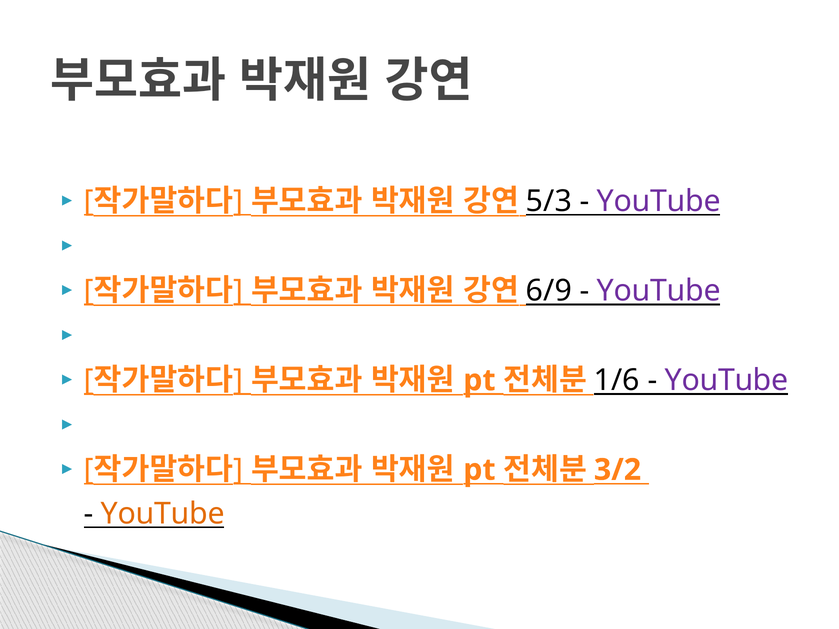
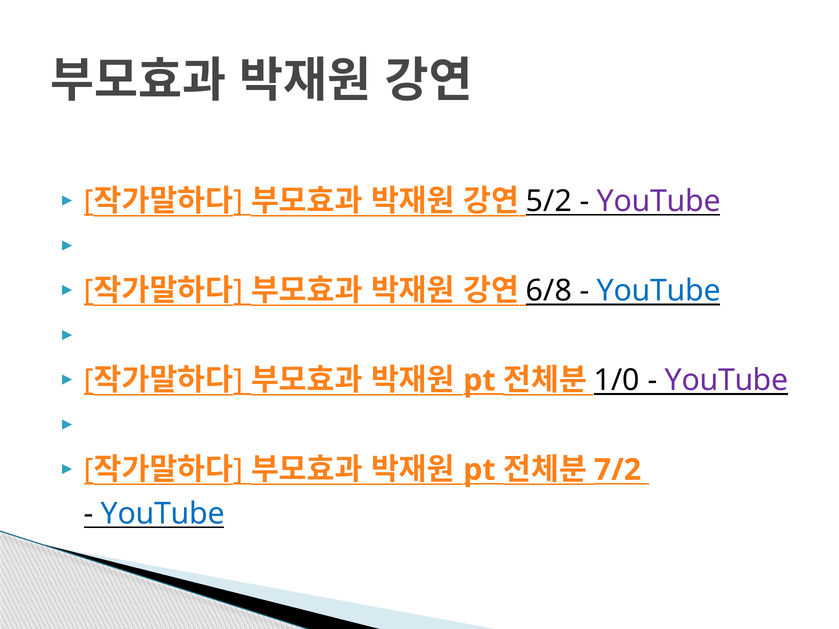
5/3: 5/3 -> 5/2 (549, 201)
6/9: 6/9 -> 6/8 (549, 291)
YouTube colour: purple -> blue (659, 291)
1/6: 1/6 -> 1/0 (617, 380)
3/2: 3/2 -> 7/2 (618, 470)
YouTube colour: orange -> blue (163, 514)
